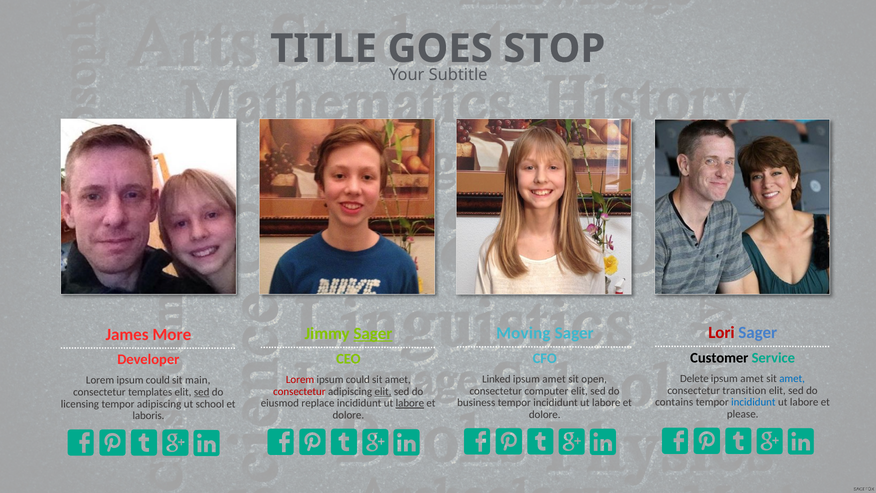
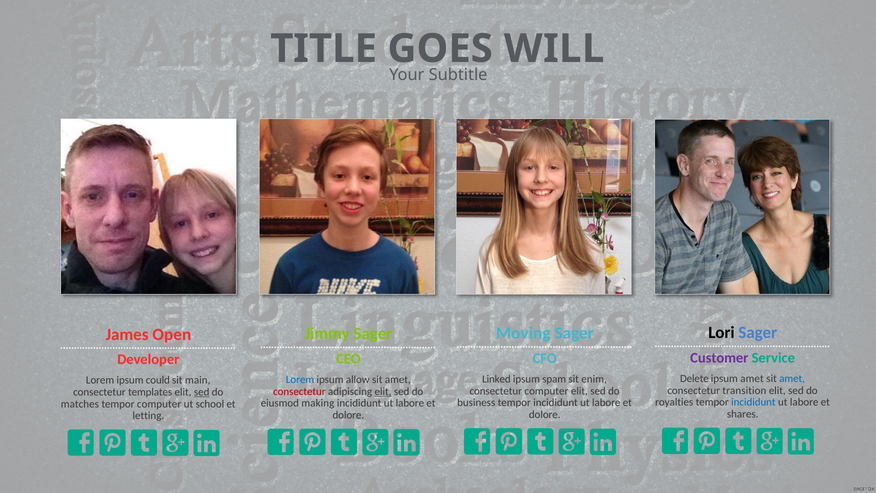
STOP: STOP -> WILL (554, 49)
Lori colour: red -> black (721, 333)
Sager underline: present -> none (373, 334)
More: More -> Open (172, 334)
Customer colour: black -> purple (719, 358)
amet: amet -> spam (554, 379)
open: open -> enim (594, 379)
Lorem colour: red -> blue (300, 379)
could: could -> allow (358, 379)
contains: contains -> royalties (674, 402)
replace: replace -> making (318, 403)
labore underline: present -> none (410, 403)
licensing: licensing -> matches (80, 404)
tempor adipiscing: adipiscing -> computer (159, 404)
please: please -> shares (743, 414)
laboris: laboris -> letting (148, 416)
